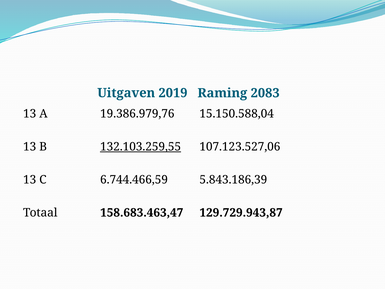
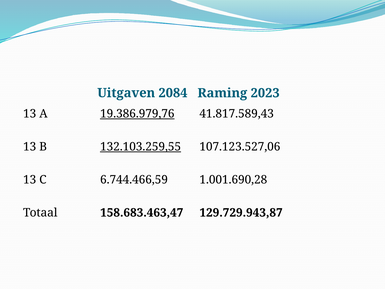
2019: 2019 -> 2084 (173, 93)
2083: 2083 -> 2023 (265, 93)
19.386.979,76 underline: none -> present (137, 114)
15.150.588,04: 15.150.588,04 -> 41.817.589,43 (237, 114)
5.843.186,39: 5.843.186,39 -> 1.001.690,28 (233, 180)
